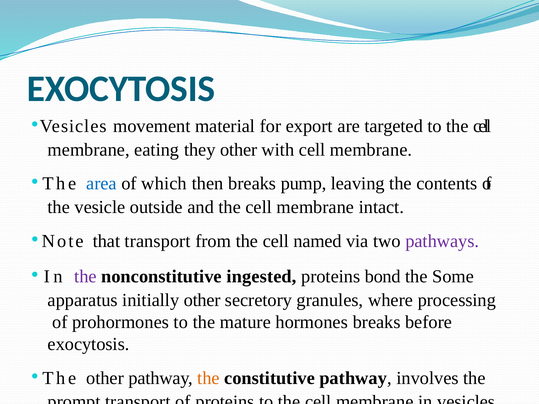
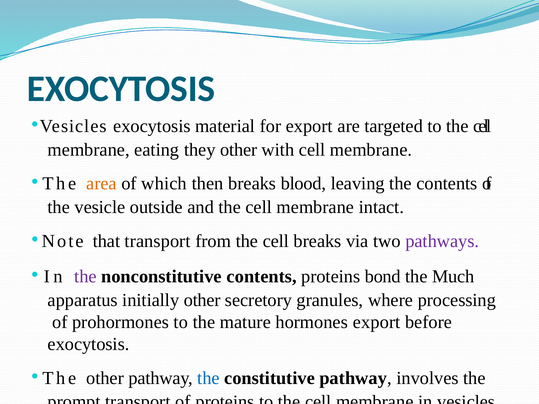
Vesicles movement: movement -> exocytosis (152, 126)
area colour: blue -> orange (102, 184)
pump: pump -> blood (303, 184)
cell named: named -> breaks (318, 241)
nonconstitutive ingested: ingested -> contents (262, 277)
Some: Some -> Much (453, 277)
hormones breaks: breaks -> export (377, 322)
the colour: orange -> blue (208, 378)
